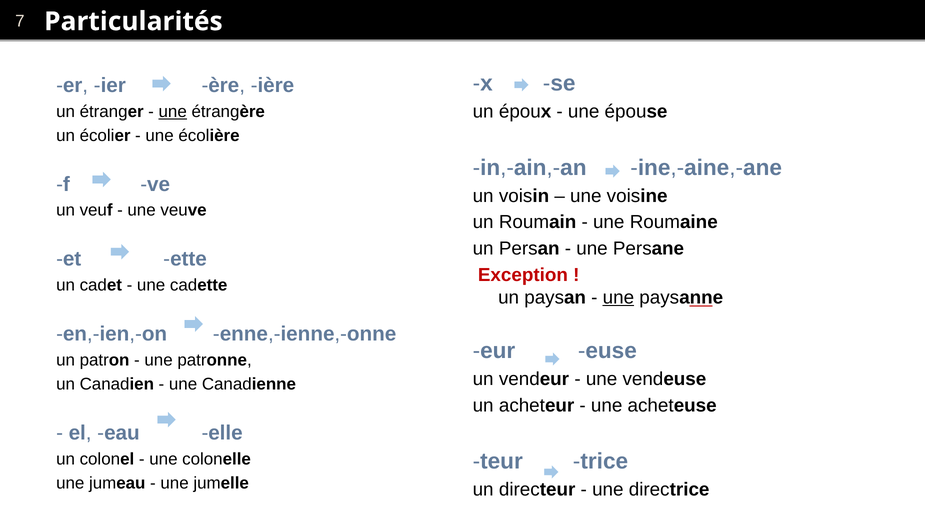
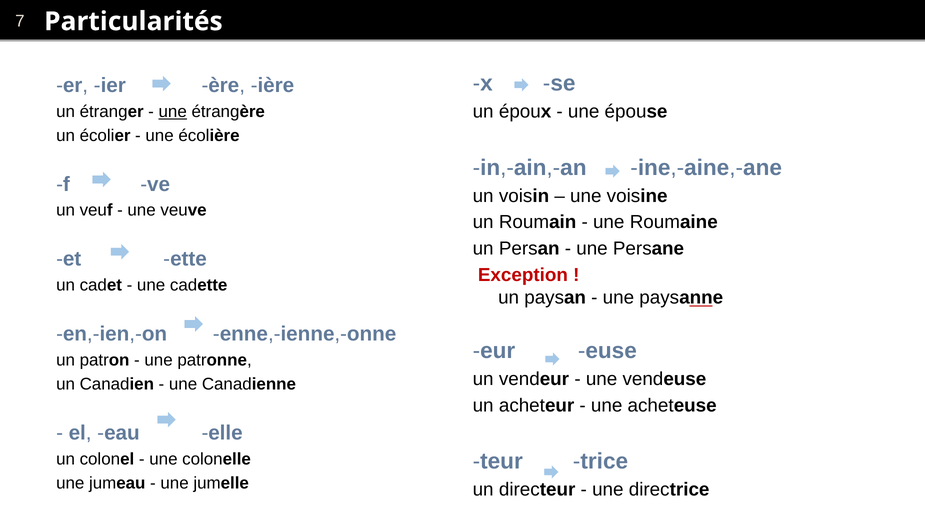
une underline: present -> none (618, 298)
